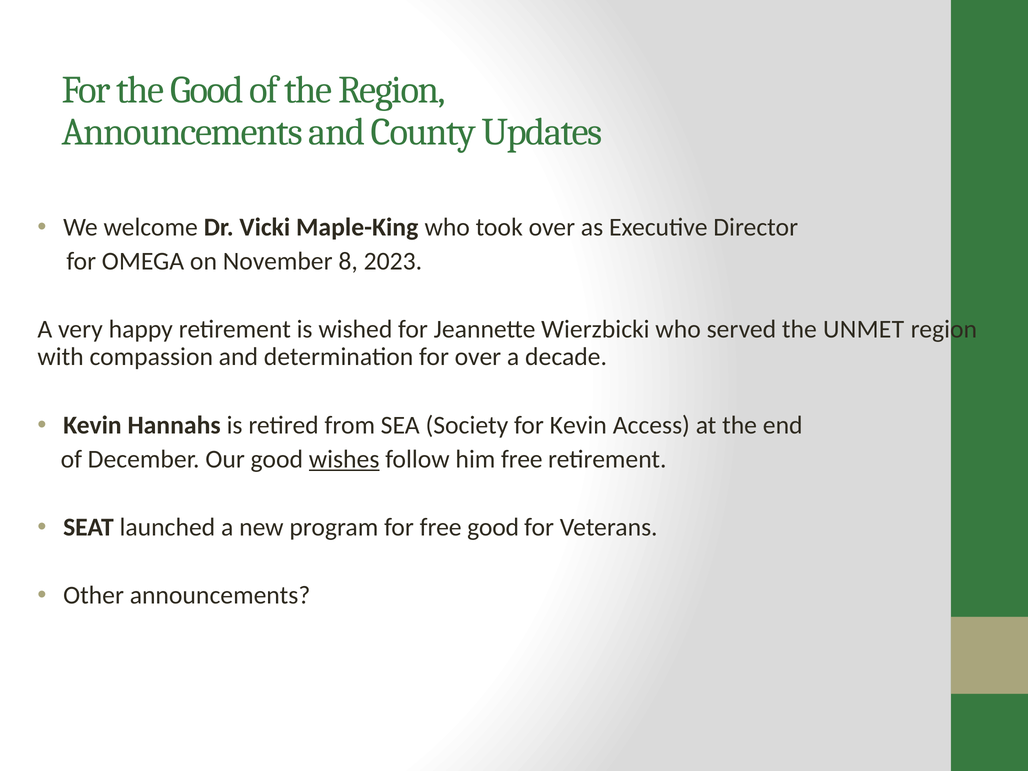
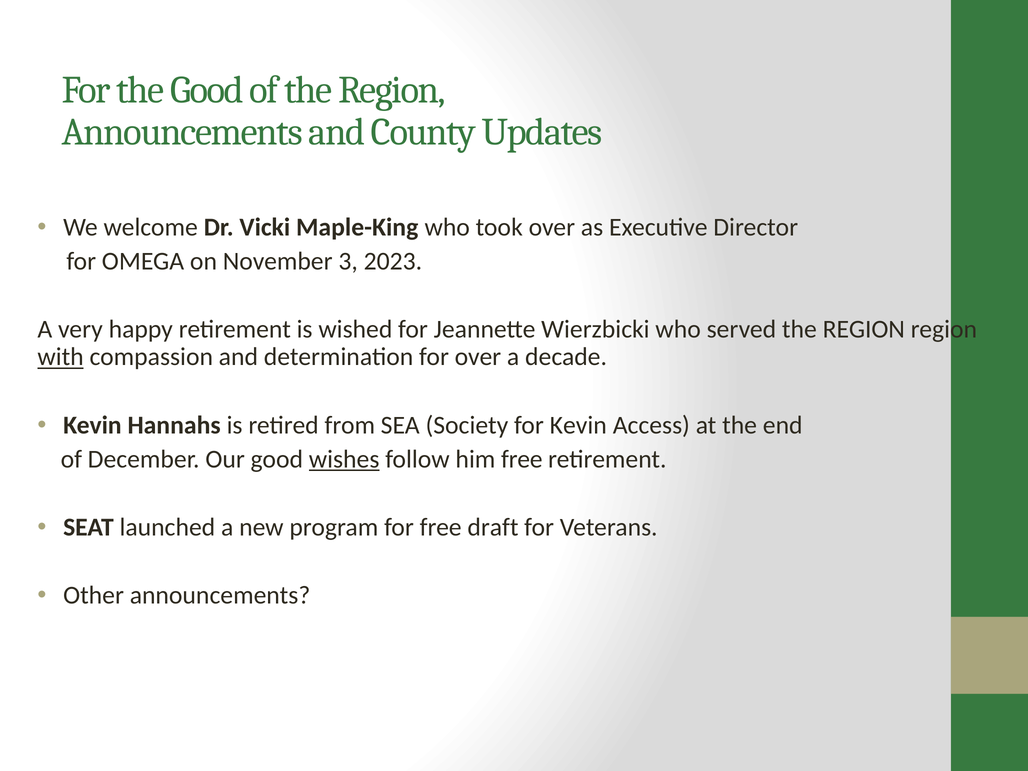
8: 8 -> 3 (348, 261)
served the UNMET: UNMET -> REGION (864, 329)
with underline: none -> present (61, 357)
free good: good -> draft (493, 527)
